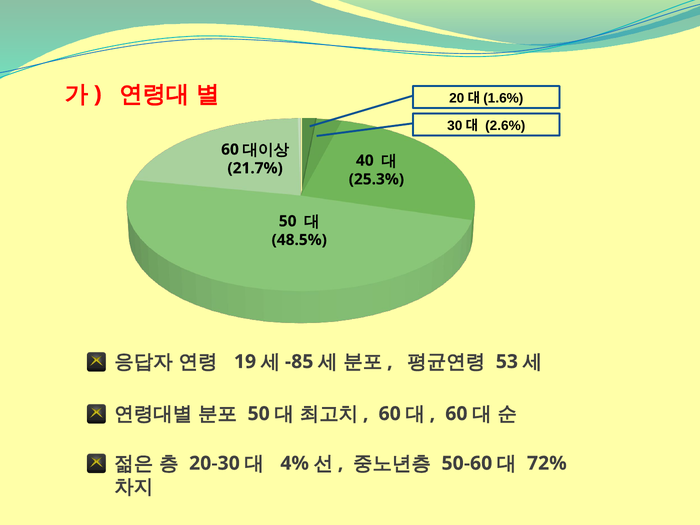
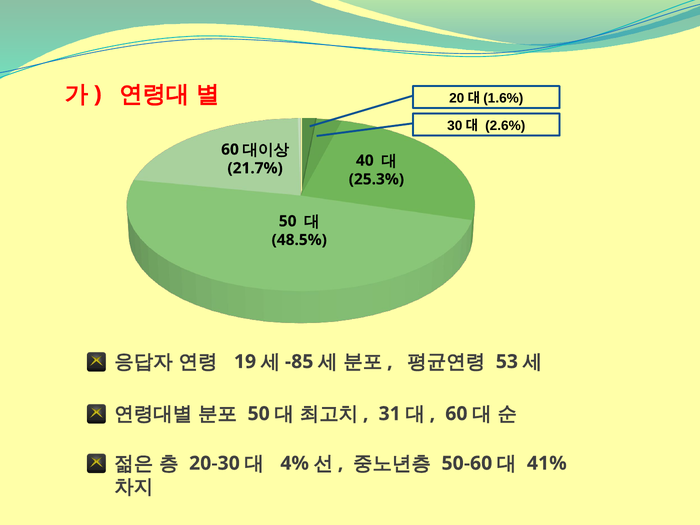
60: 60 -> 31 (390, 414)
72%: 72% -> 41% (547, 463)
